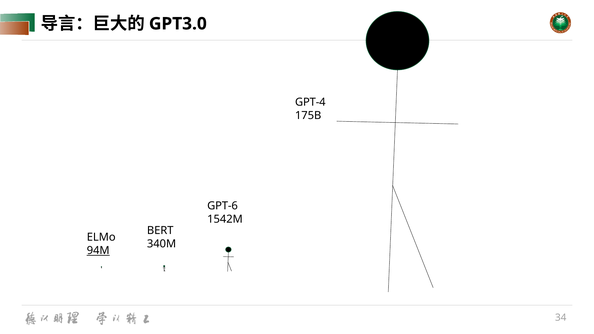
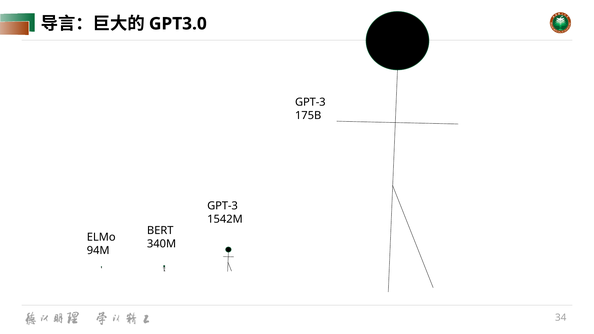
GPT-4: GPT-4 -> GPT-3 (310, 102)
GPT-6: GPT-6 -> GPT-3 (223, 206)
94M underline: present -> none (98, 251)
